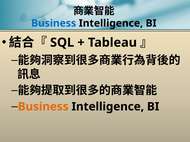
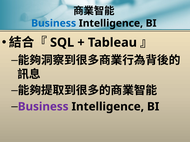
Business colour: orange -> purple (43, 107)
